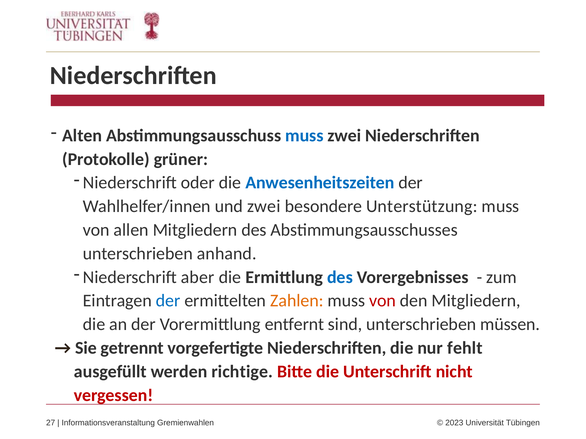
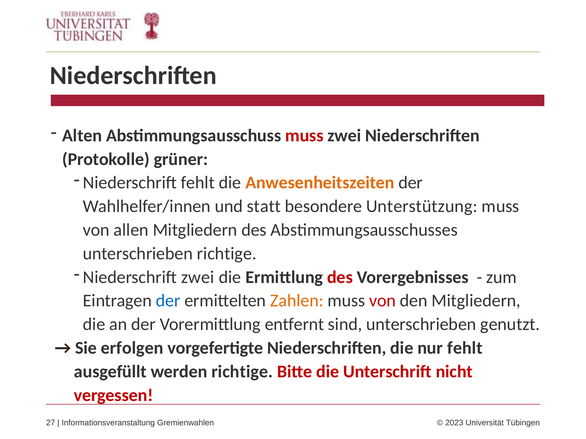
muss colour: blue -> red (304, 136)
Niederschrift oder: oder -> fehlt (198, 183)
Anwesenheitszeiten colour: blue -> orange (320, 183)
und zwei: zwei -> statt (264, 207)
unterschrieben anhand: anhand -> richtige (227, 254)
Niederschrift aber: aber -> zwei (198, 277)
des colour: blue -> red (340, 277)
müssen: müssen -> genutzt (510, 325)
getrennt: getrennt -> erfolgen (132, 348)
